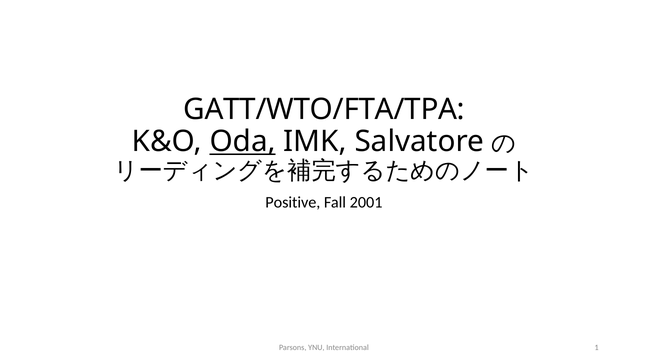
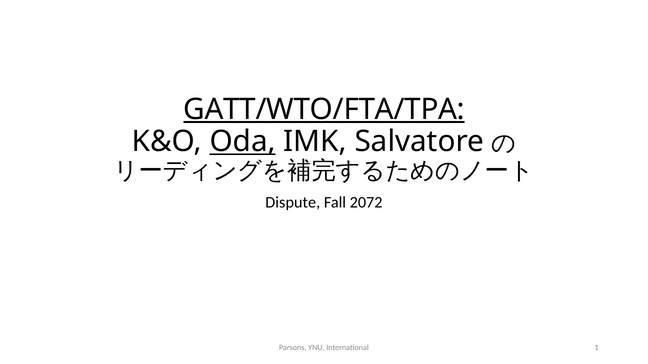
GATT/WTO/FTA/TPA underline: none -> present (324, 109)
Positive: Positive -> Dispute (293, 203)
2001: 2001 -> 2072 (366, 203)
